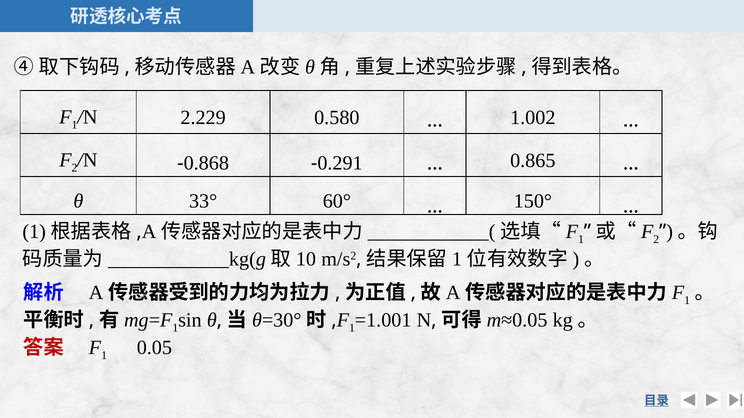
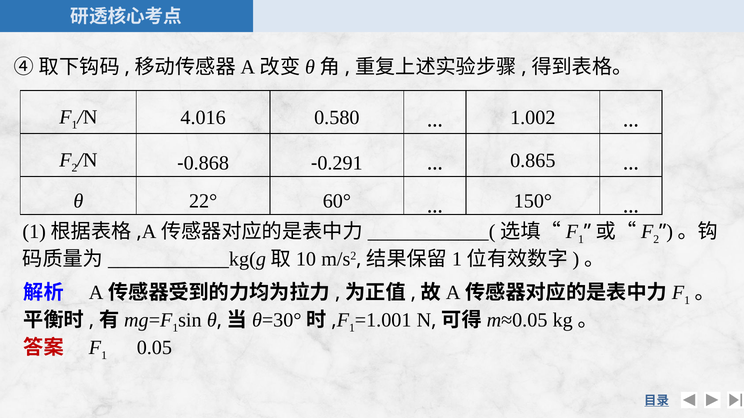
2.229: 2.229 -> 4.016 (203, 118)
33°: 33° -> 22° (203, 201)
